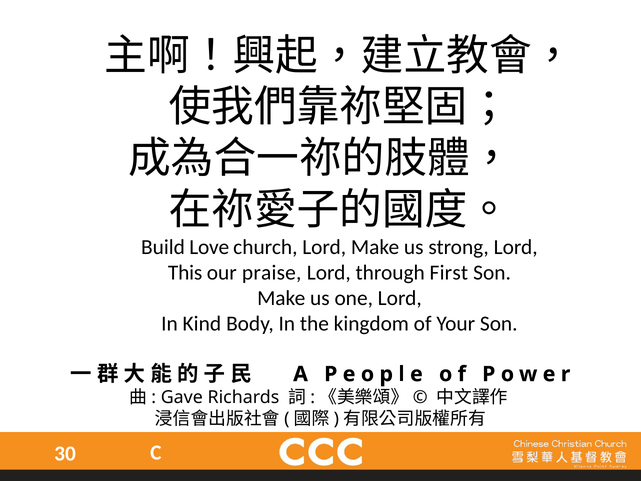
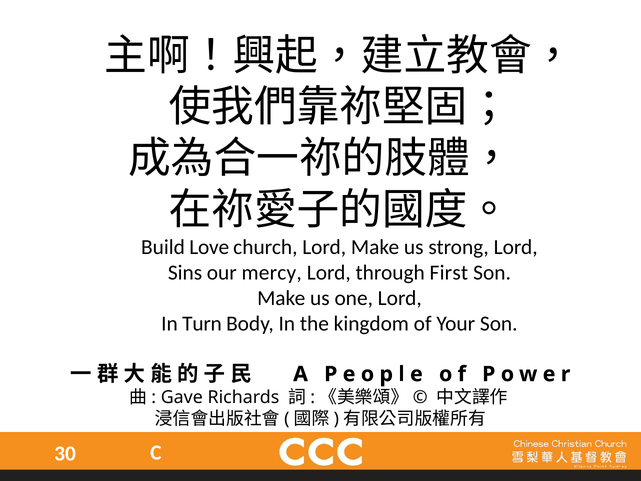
This: This -> Sins (185, 272)
praise: praise -> mercy (272, 272)
Kind: Kind -> Turn (202, 324)
